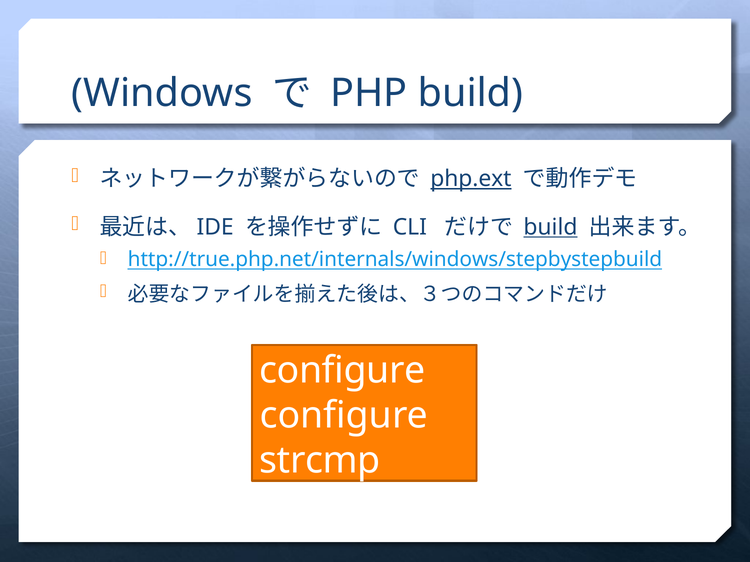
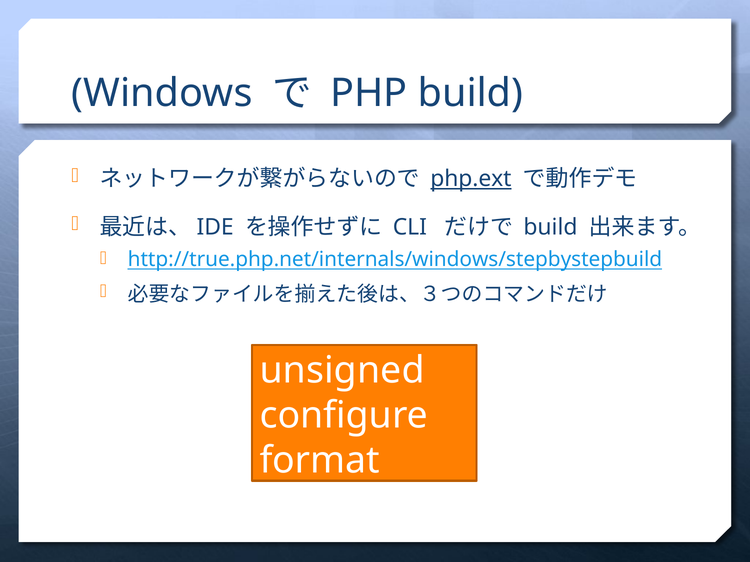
build underline: present -> none (550, 227)
configure: configure -> unsigned (342, 371)
strcmp: strcmp -> format (320, 461)
